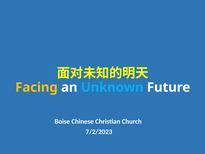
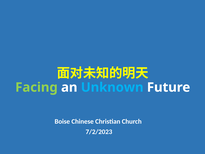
Facing colour: yellow -> light green (36, 87)
